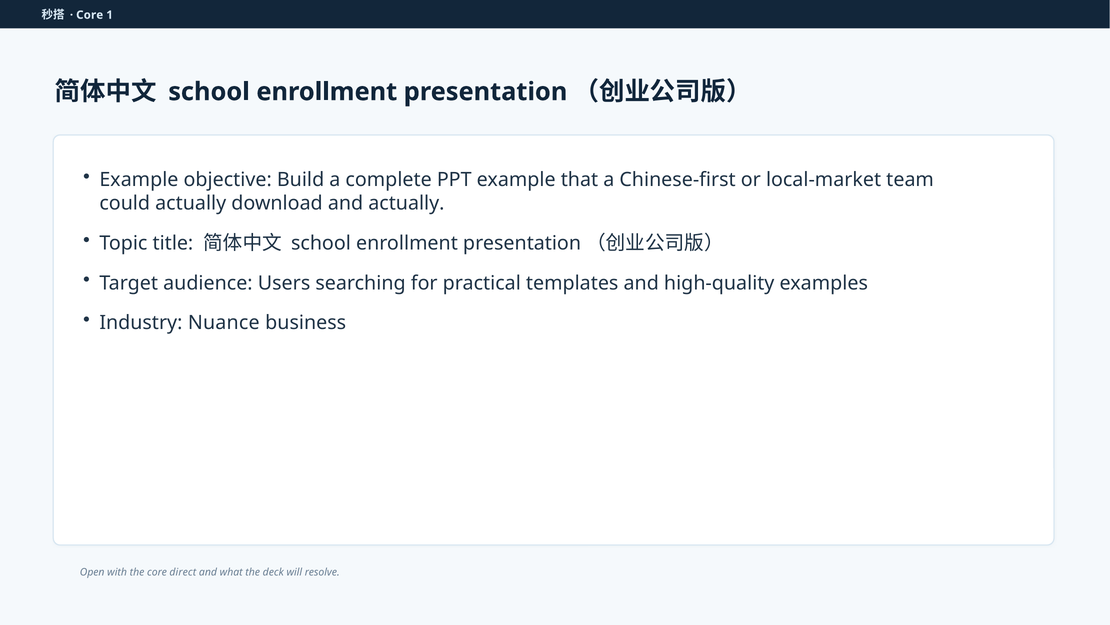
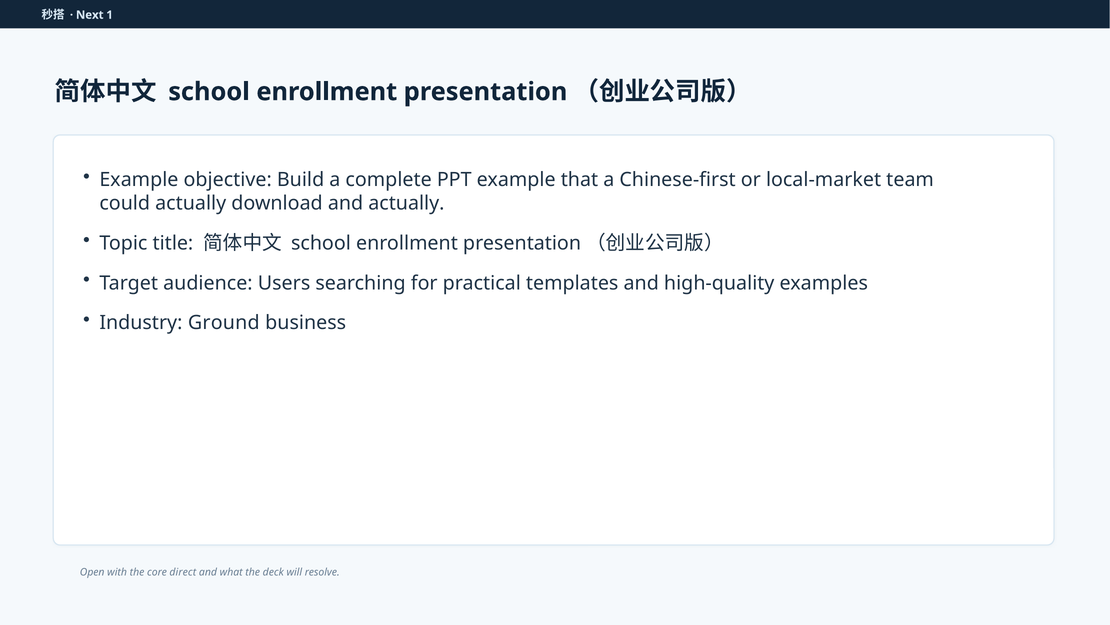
Core: Core -> Next (90, 15)
Nuance: Nuance -> Ground (224, 323)
